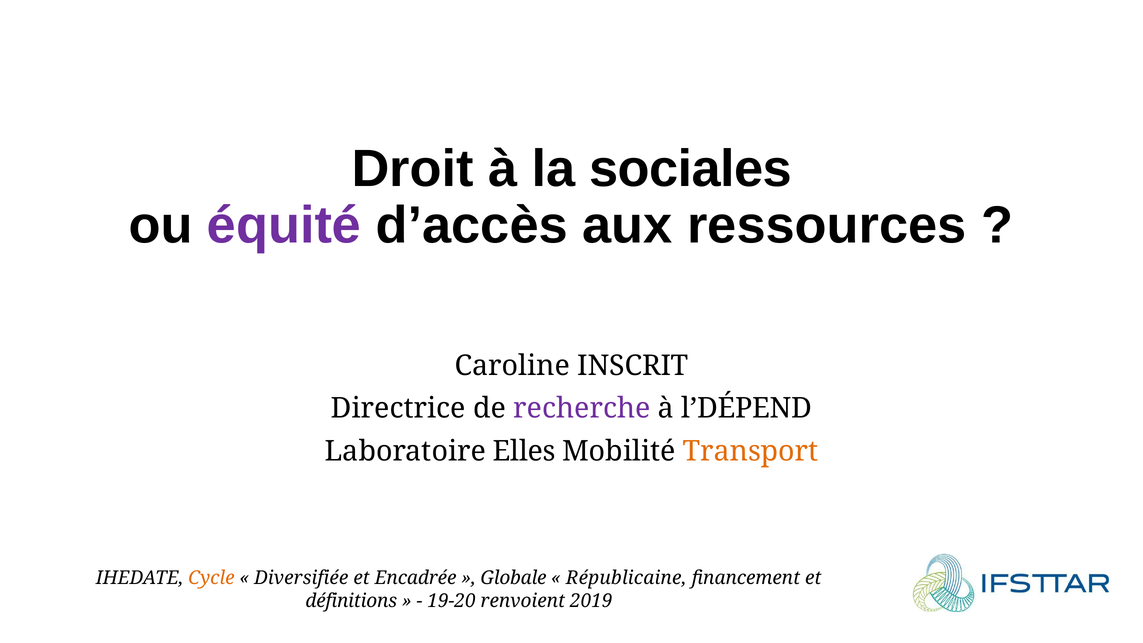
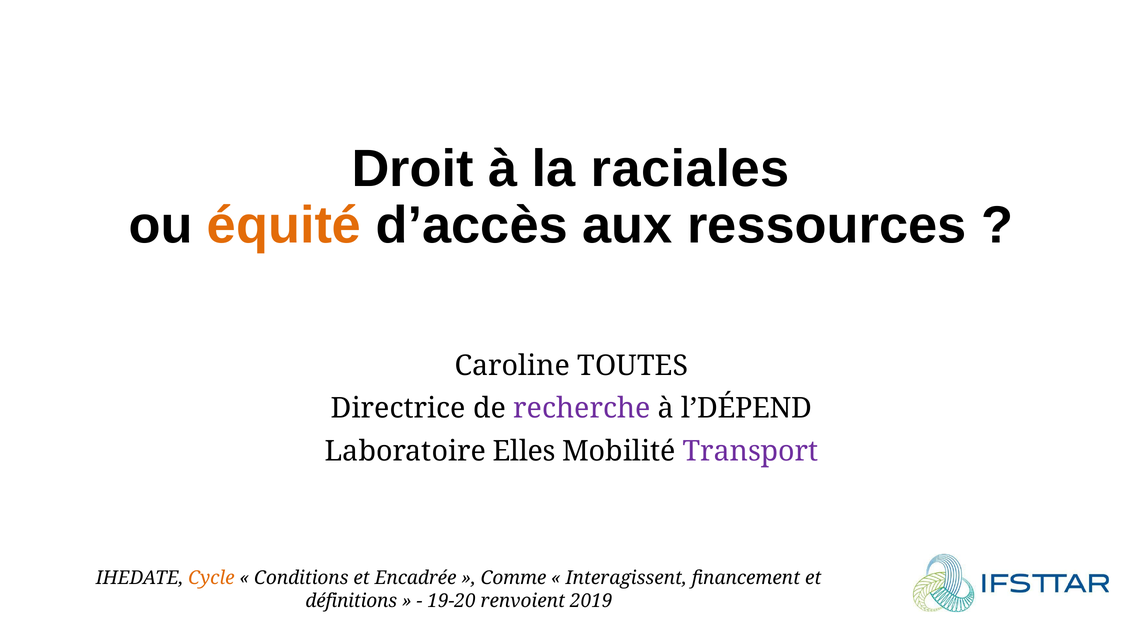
sociales: sociales -> raciales (690, 169)
équité colour: purple -> orange (284, 225)
INSCRIT: INSCRIT -> TOUTES (633, 366)
Transport colour: orange -> purple (751, 451)
Diversifiée: Diversifiée -> Conditions (301, 578)
Globale: Globale -> Comme (513, 578)
Républicaine: Républicaine -> Interagissent (626, 578)
